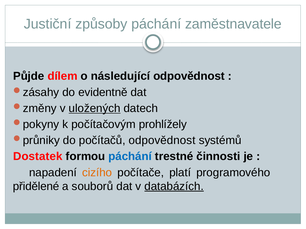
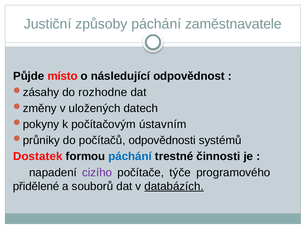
dílem: dílem -> místo (63, 76)
evidentně: evidentně -> rozhodne (103, 92)
uložených underline: present -> none (95, 109)
prohlížely: prohlížely -> ústavním (163, 125)
počítačů odpovědnost: odpovědnost -> odpovědnosti (162, 141)
cizího colour: orange -> purple (97, 173)
platí: platí -> týče (180, 173)
